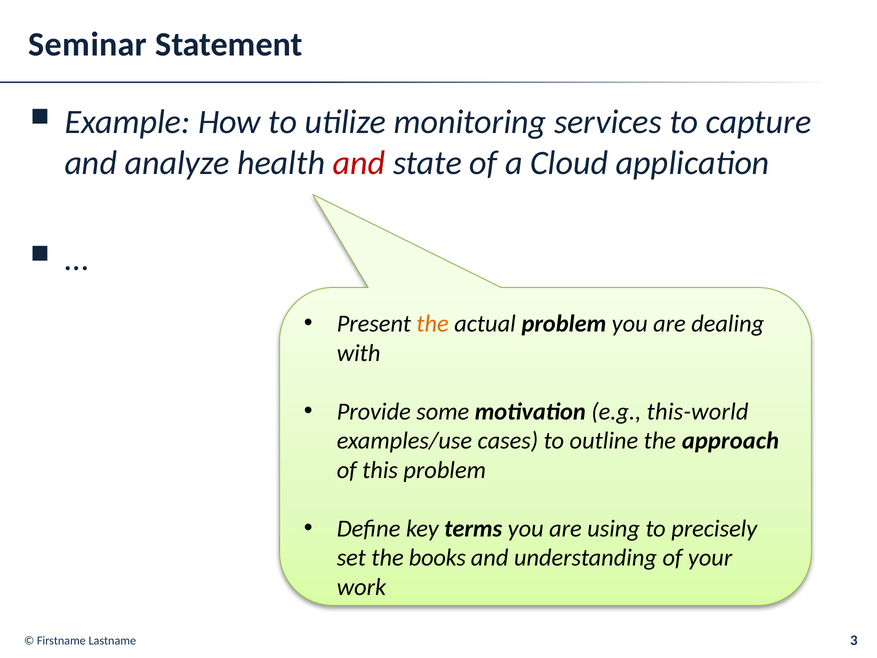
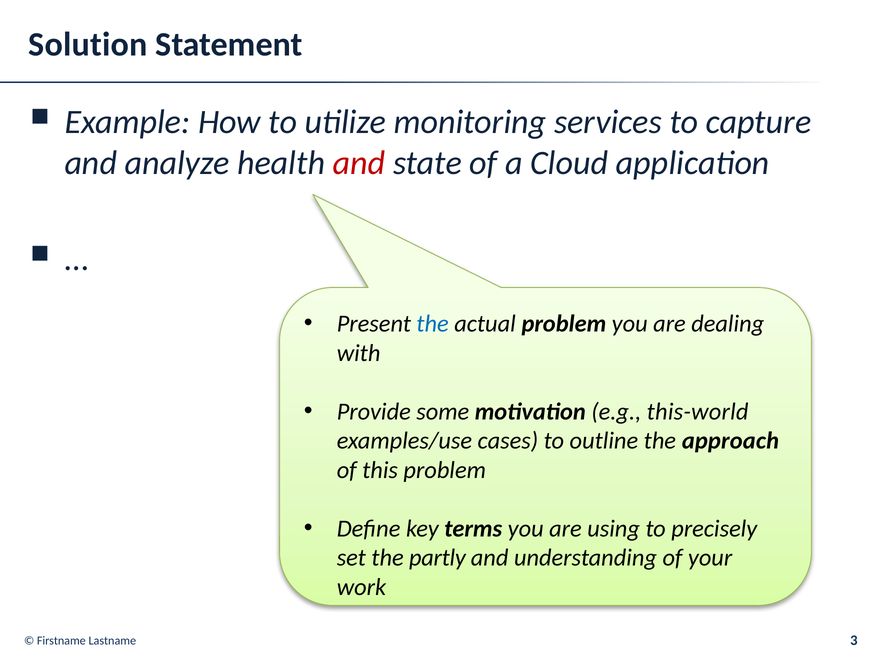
Seminar: Seminar -> Solution (88, 45)
the colour: orange -> blue (433, 324)
books: books -> partly (437, 558)
